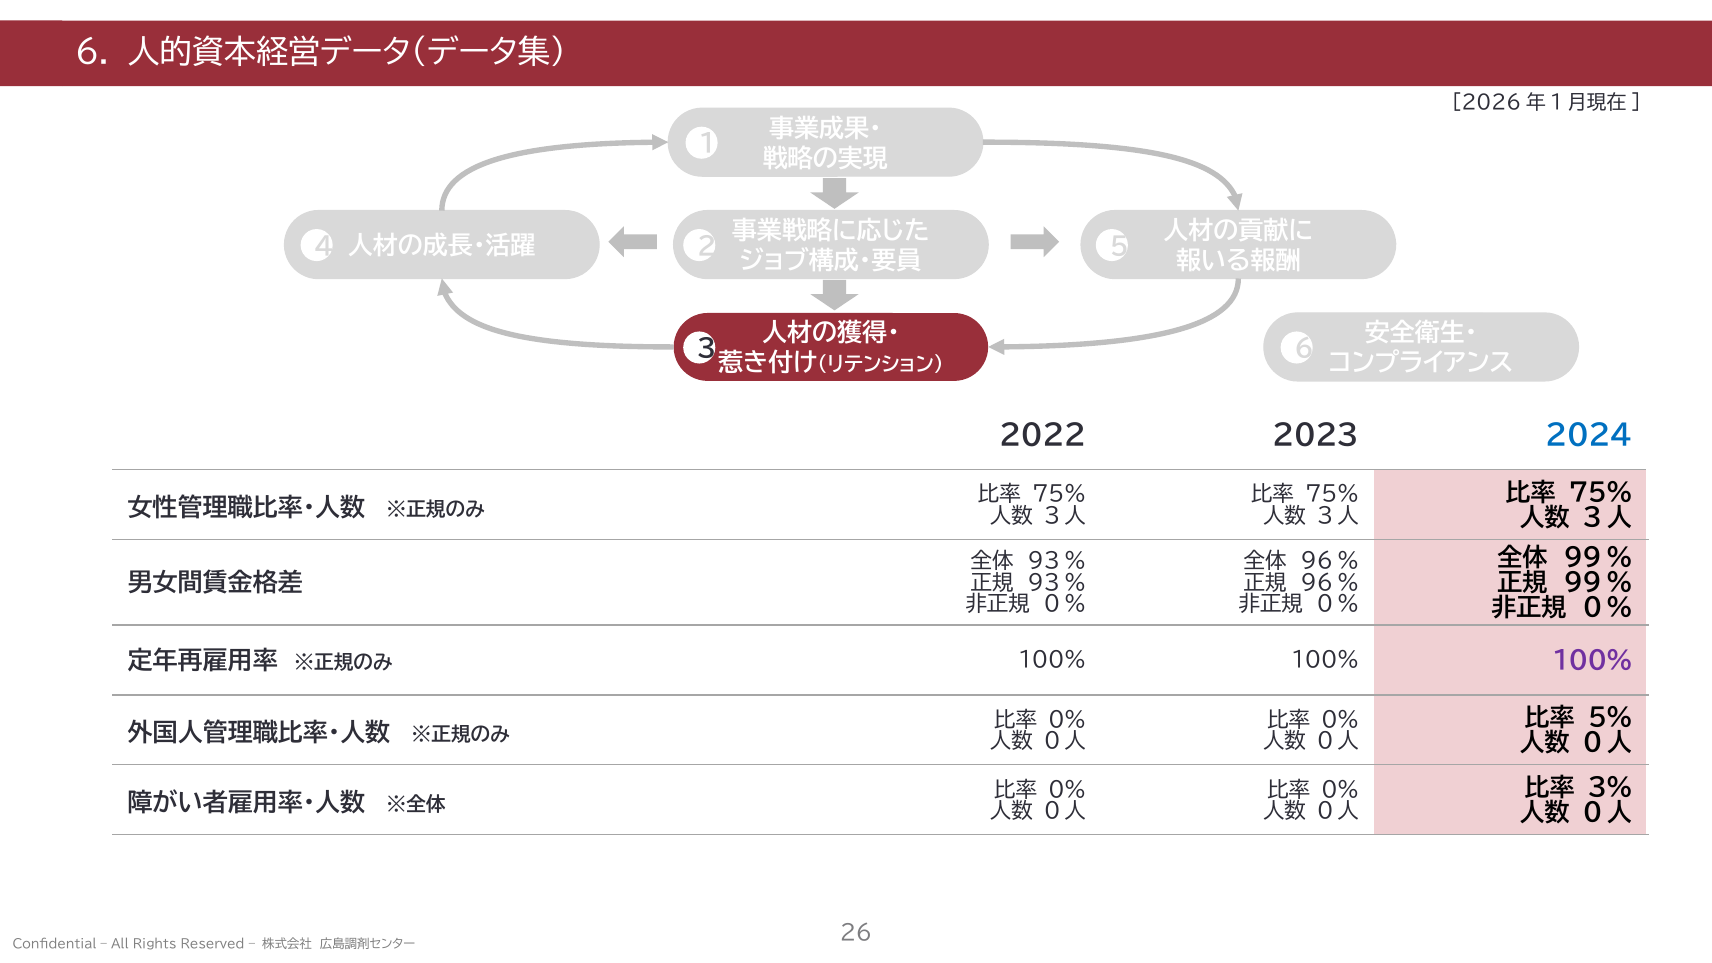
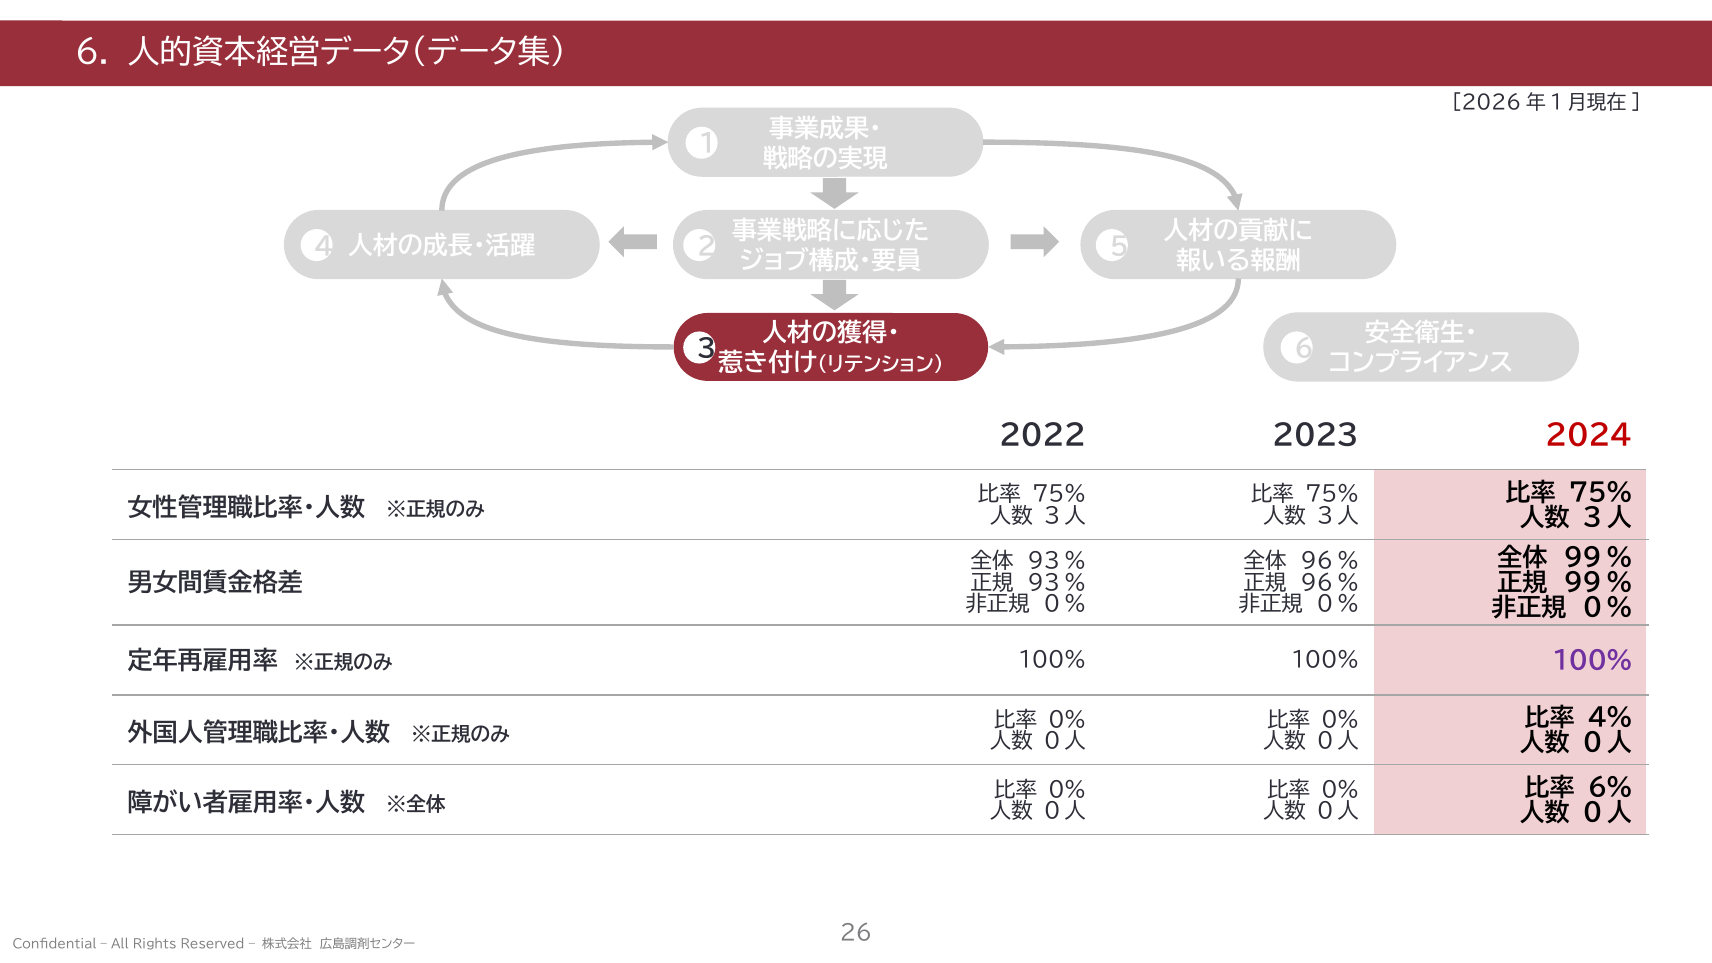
2024 colour: blue -> red (1589, 436)
5%: 5% -> 4% (1610, 719)
3%: 3% -> 6% (1610, 788)
